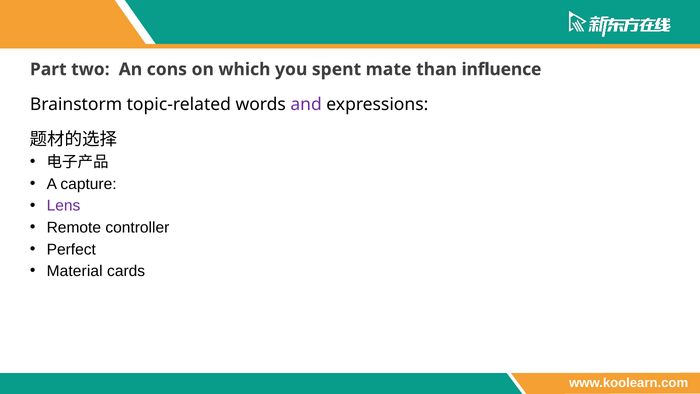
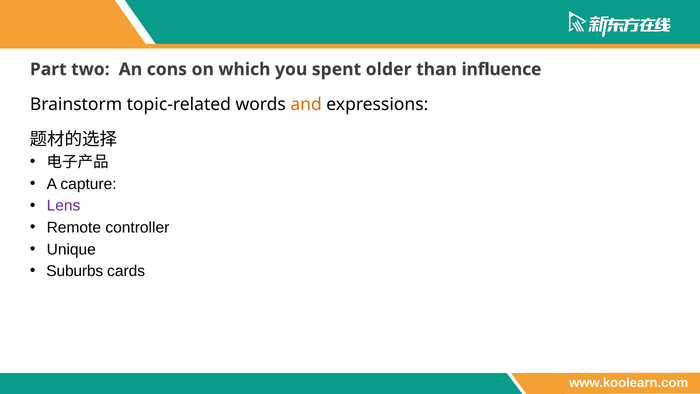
mate: mate -> older (389, 69)
and colour: purple -> orange (306, 104)
Perfect: Perfect -> Unique (71, 249)
Material: Material -> Suburbs (75, 271)
